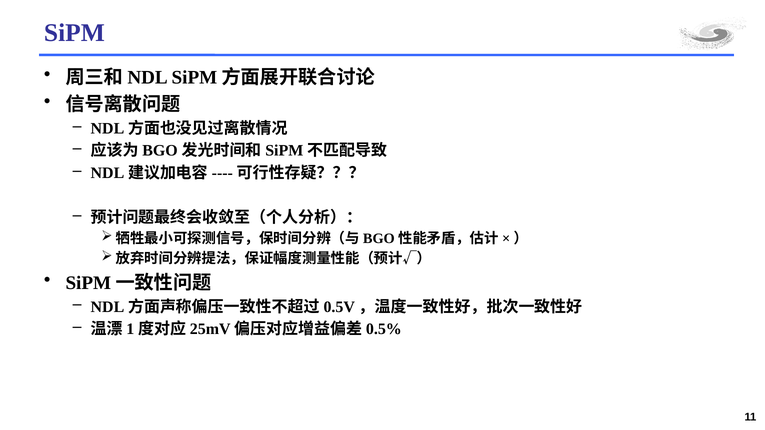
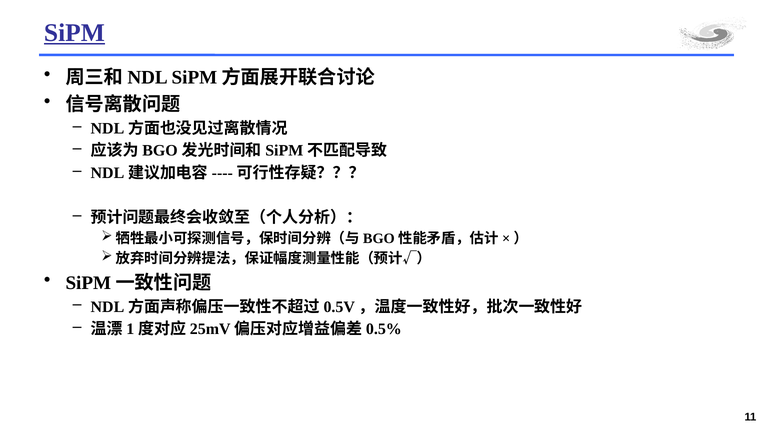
SiPM underline: none -> present (74, 33)
